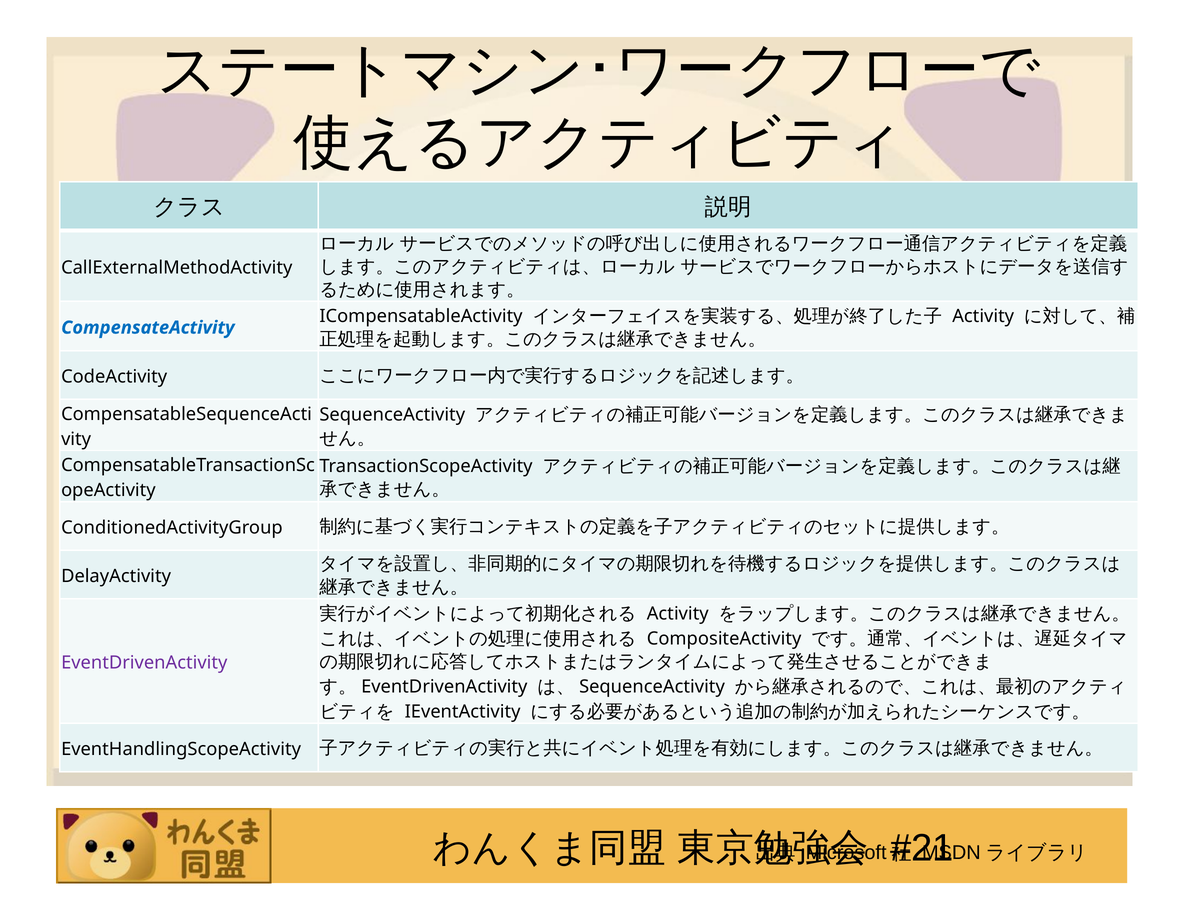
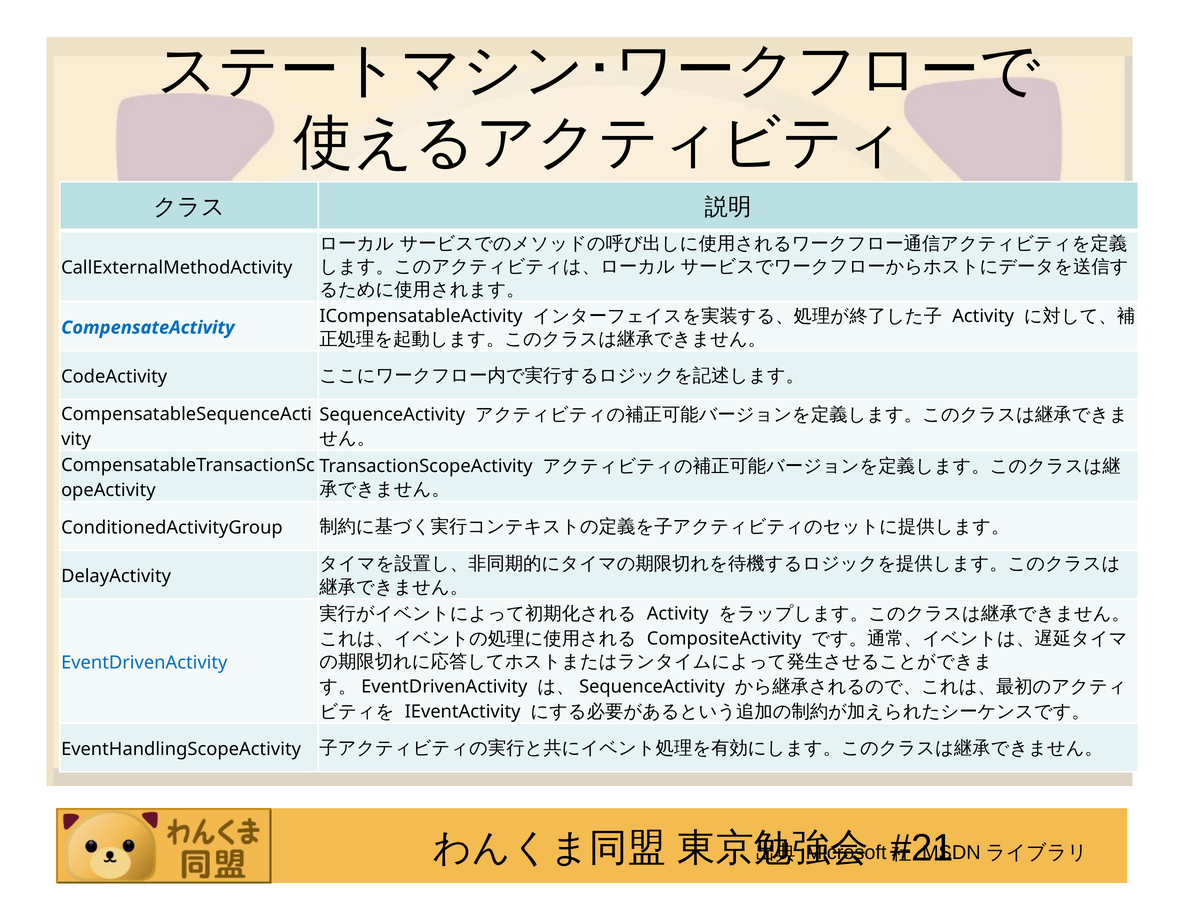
EventDrivenActivity colour: purple -> blue (144, 662)
